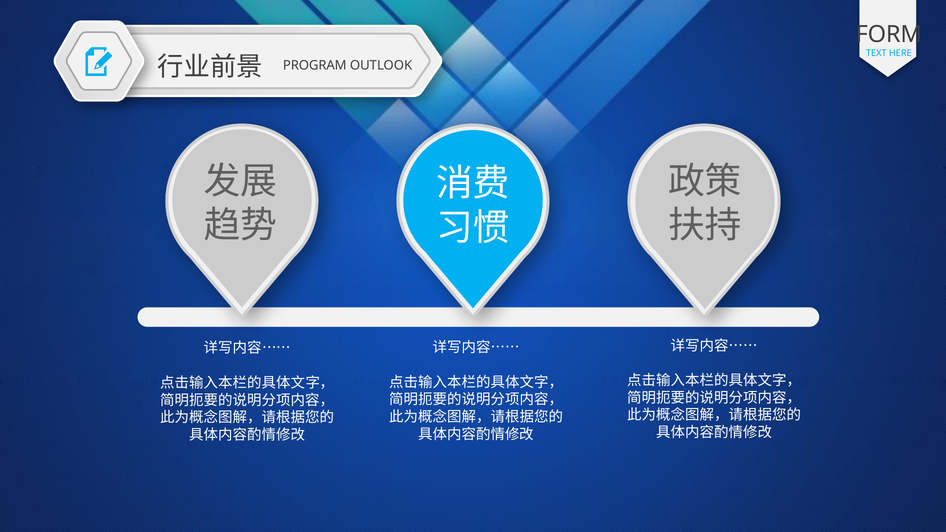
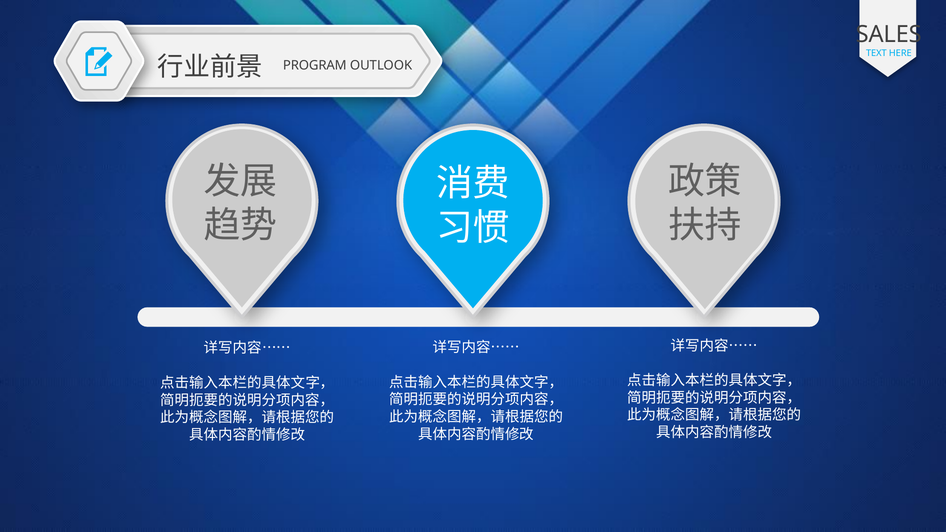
FORM: FORM -> SALES (889, 34)
